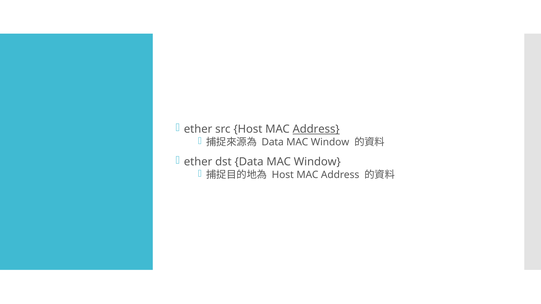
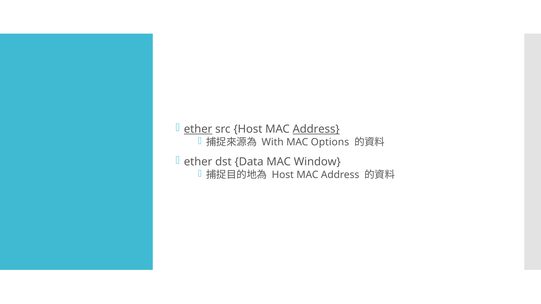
ether underline: none -> present (198, 129)
Data: Data -> With (273, 142)
Window: Window -> Options (330, 142)
